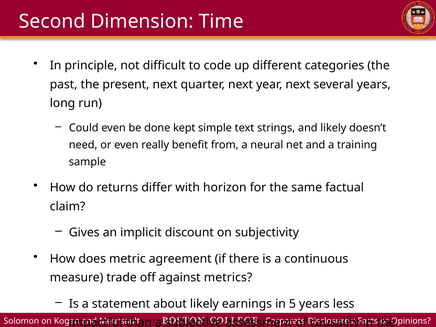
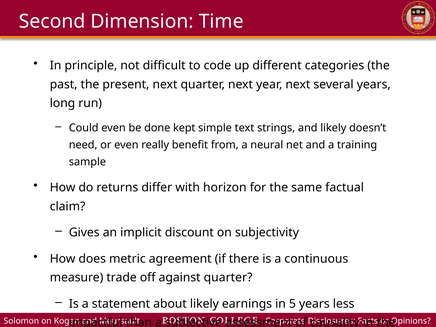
against metrics: metrics -> quarter (228, 278)
